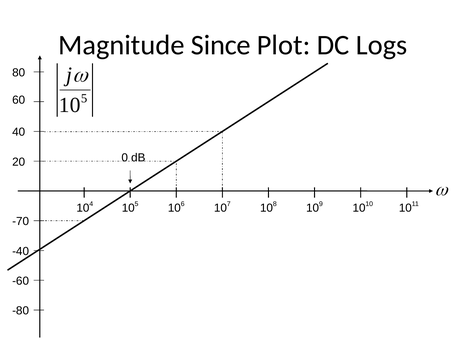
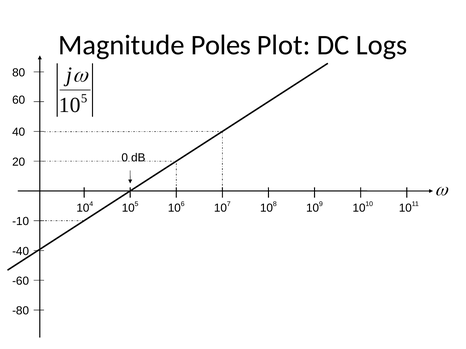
Since: Since -> Poles (221, 45)
-70: -70 -> -10 (21, 222)
